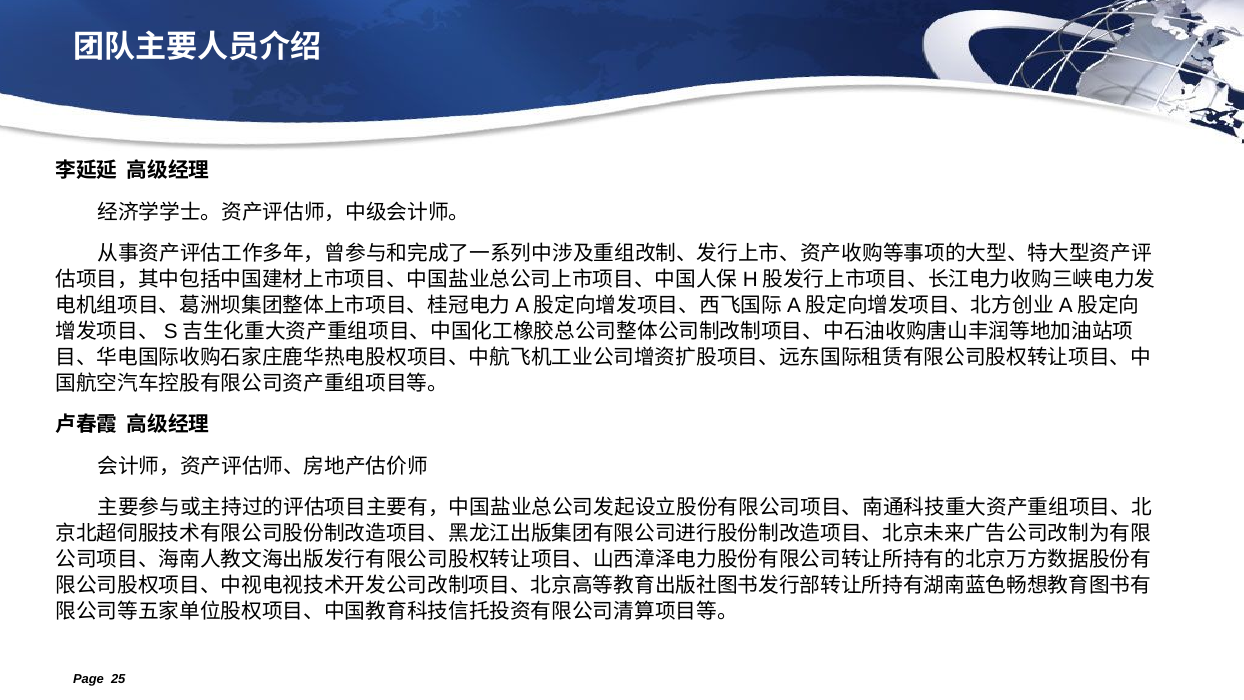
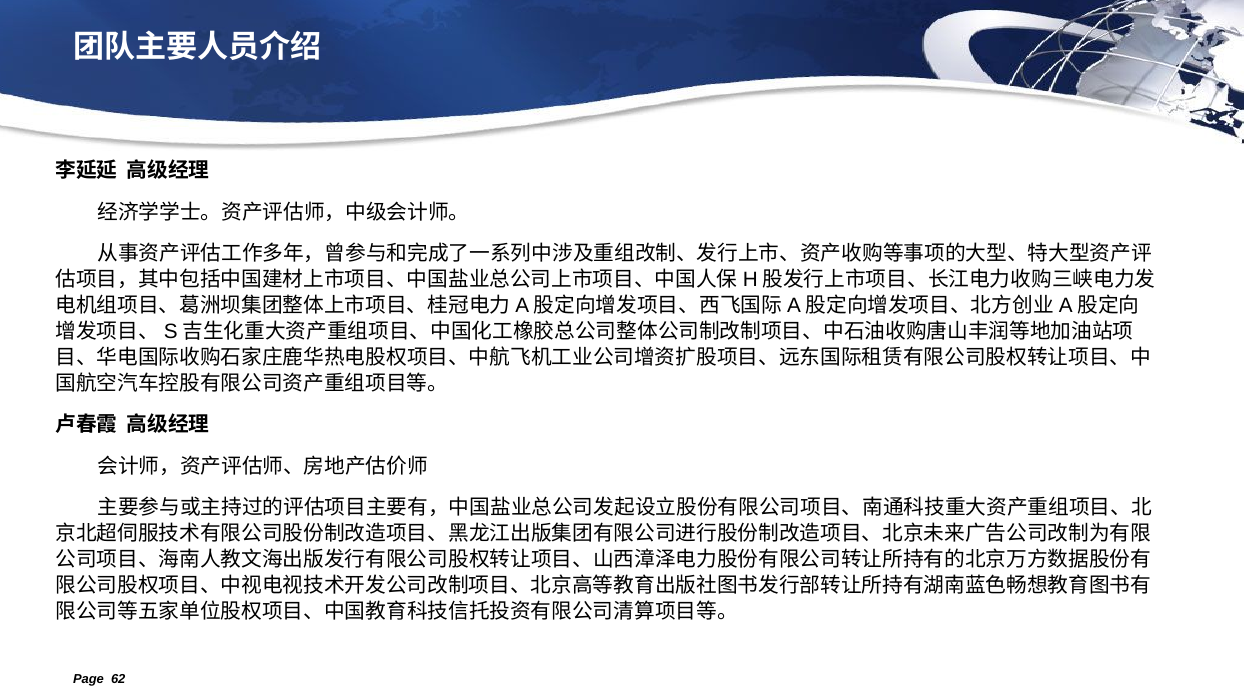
25: 25 -> 62 (118, 679)
